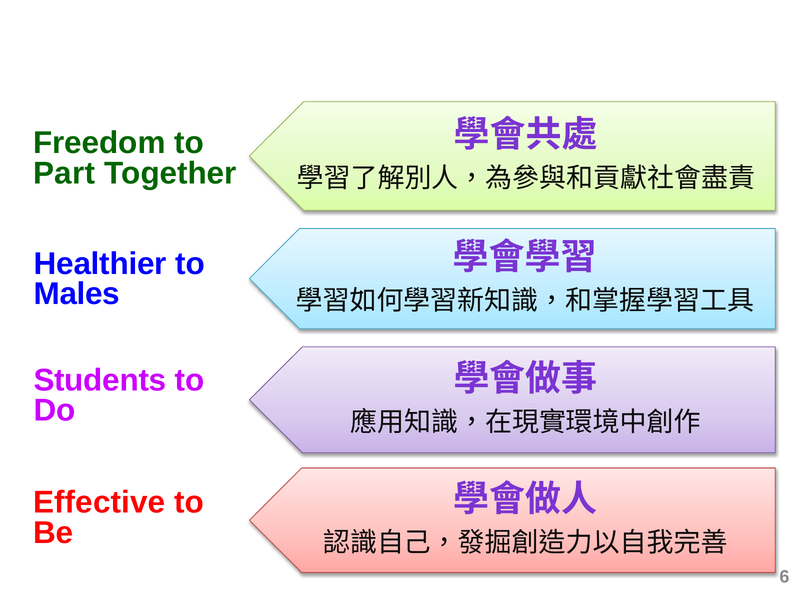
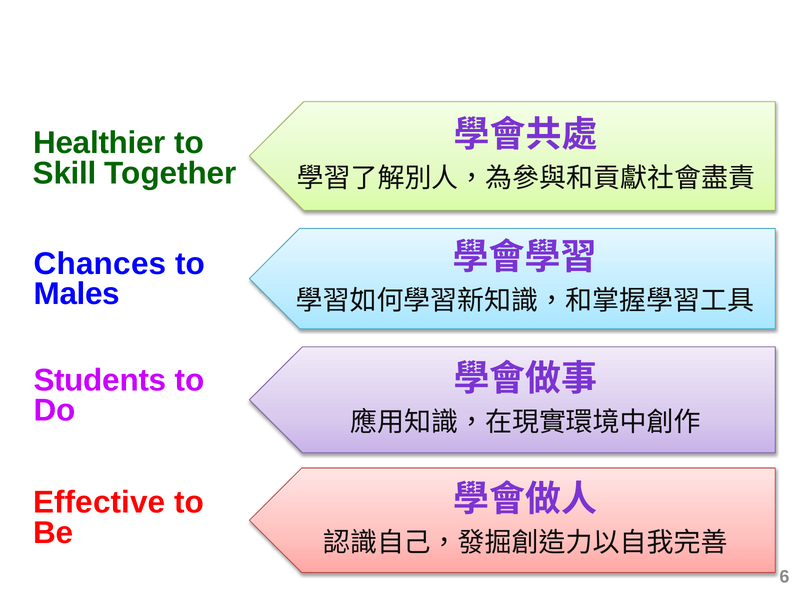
Freedom: Freedom -> Healthier (99, 143)
Part: Part -> Skill (65, 173)
Healthier: Healthier -> Chances (100, 264)
